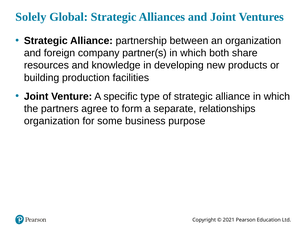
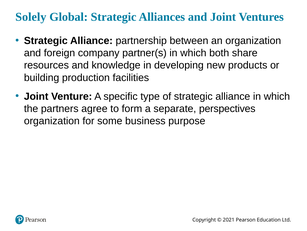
relationships: relationships -> perspectives (227, 108)
